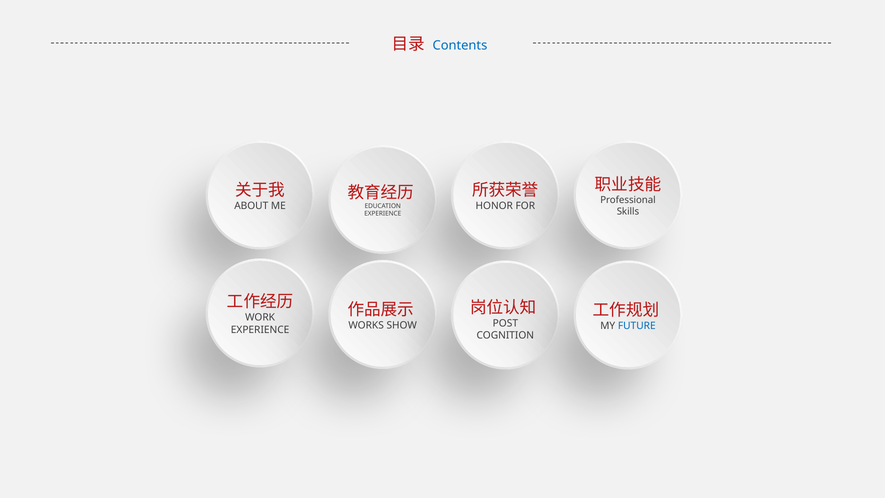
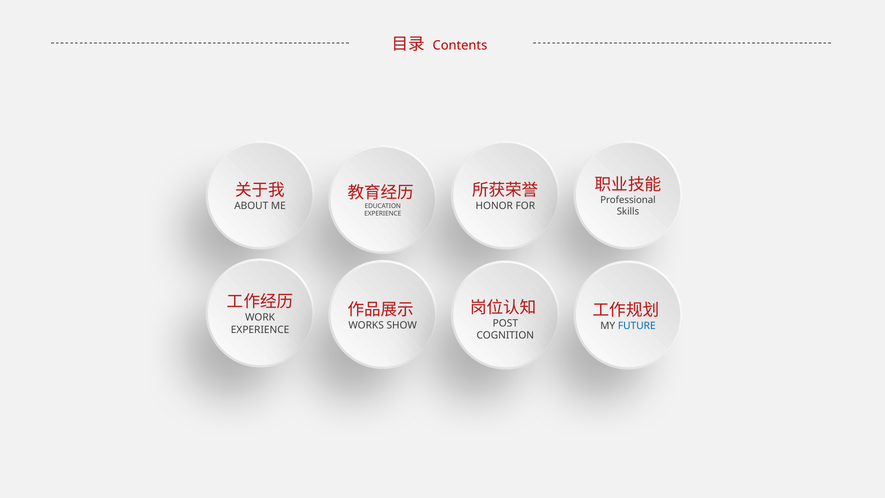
Contents colour: blue -> red (460, 45)
